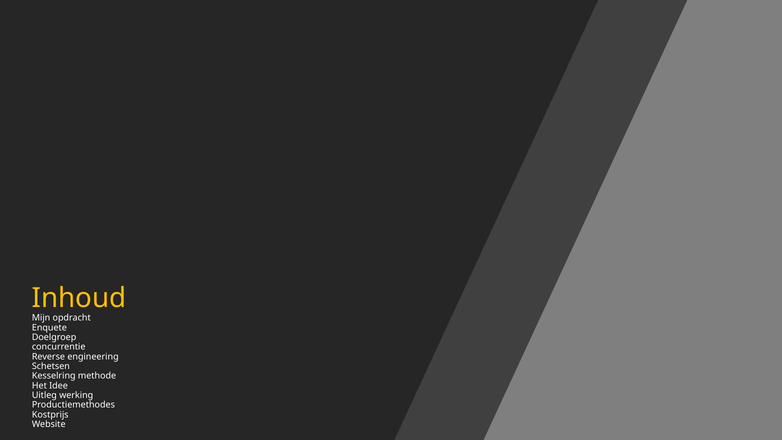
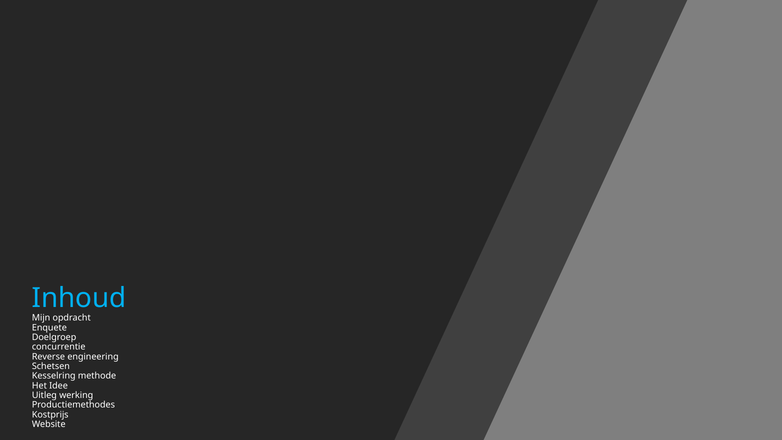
Inhoud colour: yellow -> light blue (79, 298)
